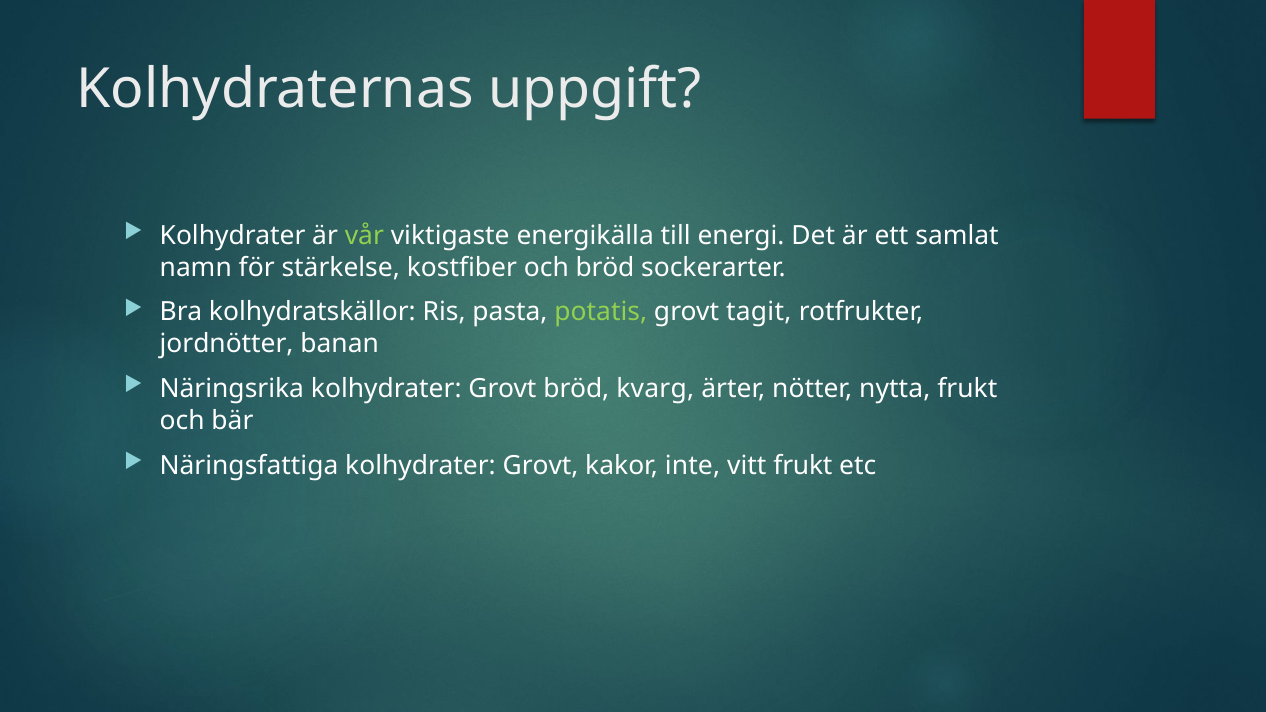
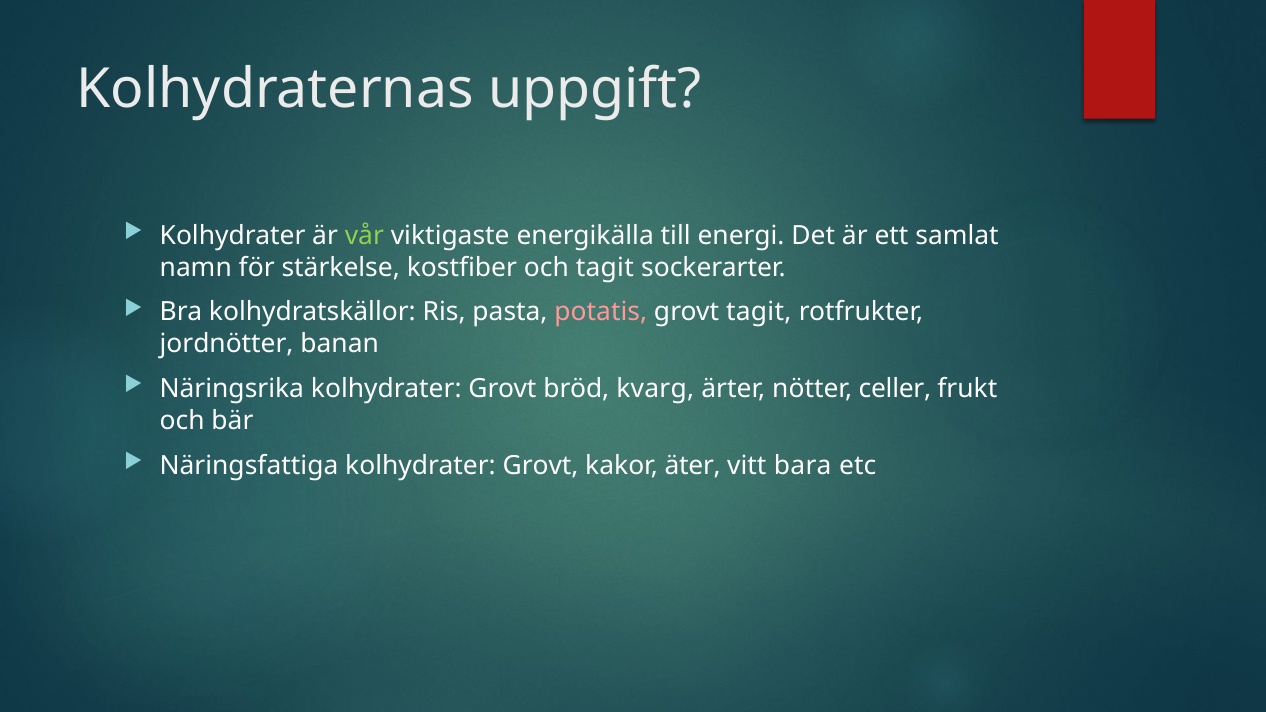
och bröd: bröd -> tagit (605, 267)
potatis colour: light green -> pink (601, 312)
nytta: nytta -> celler (895, 389)
inte: inte -> äter (693, 465)
vitt frukt: frukt -> bara (803, 465)
